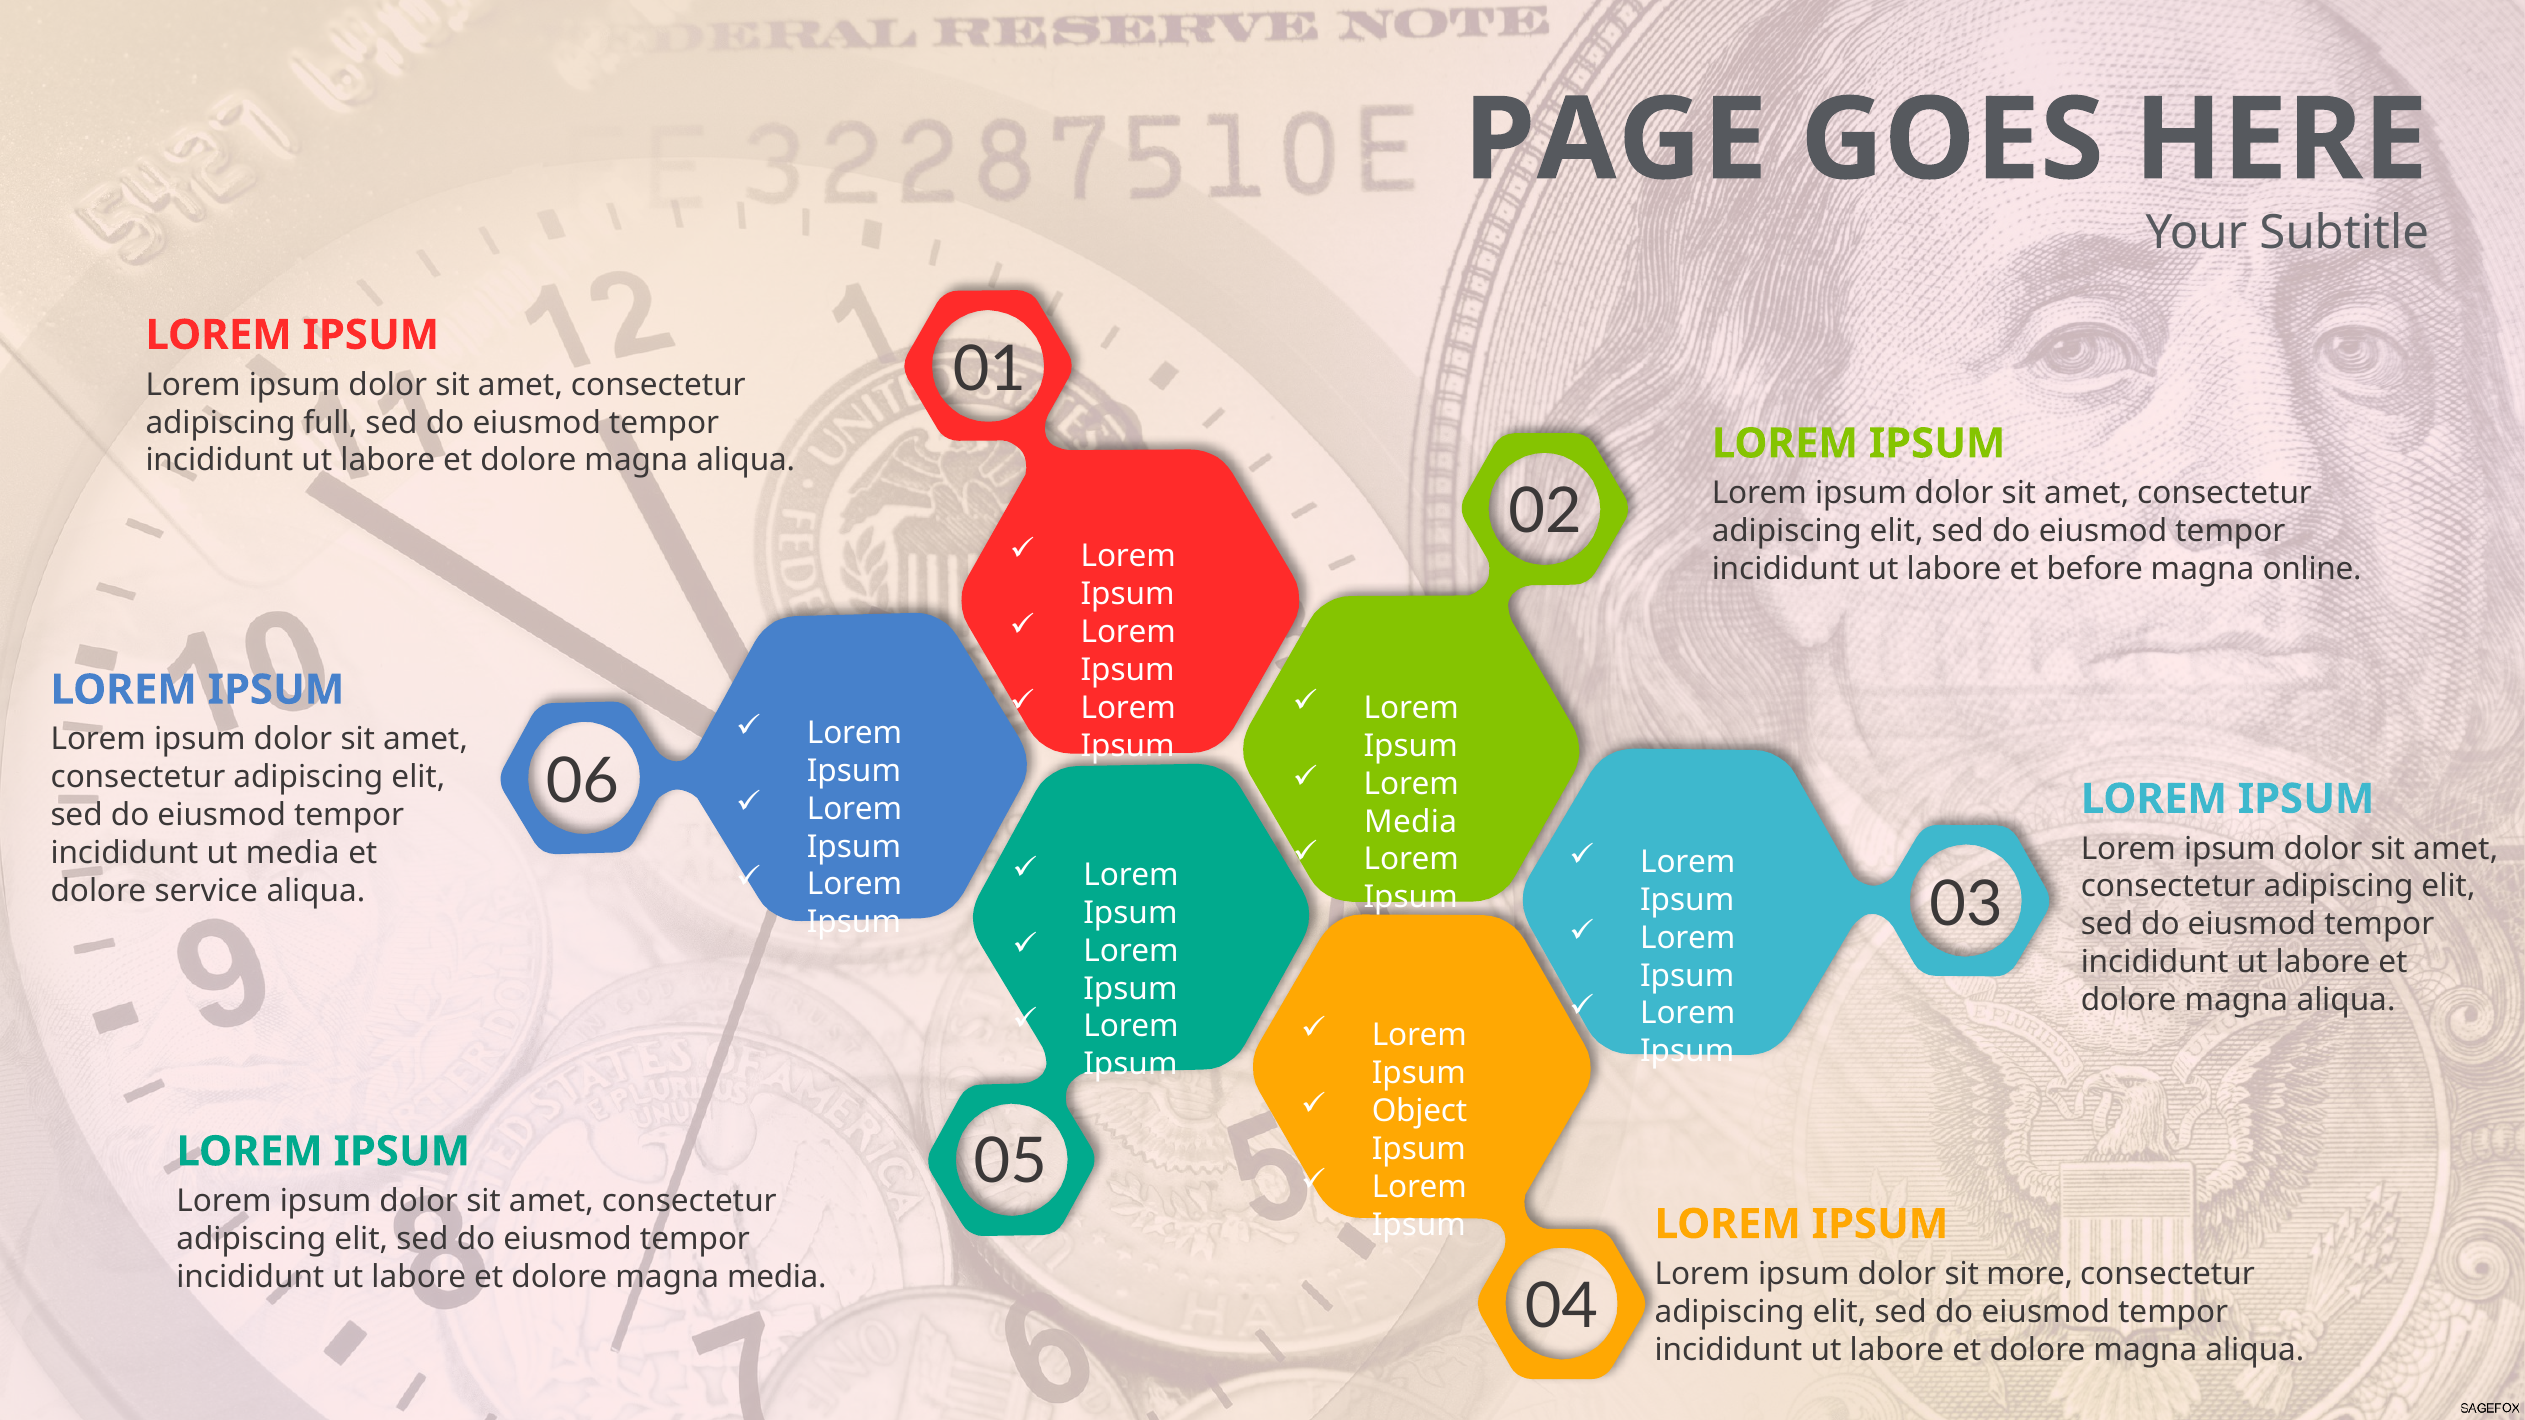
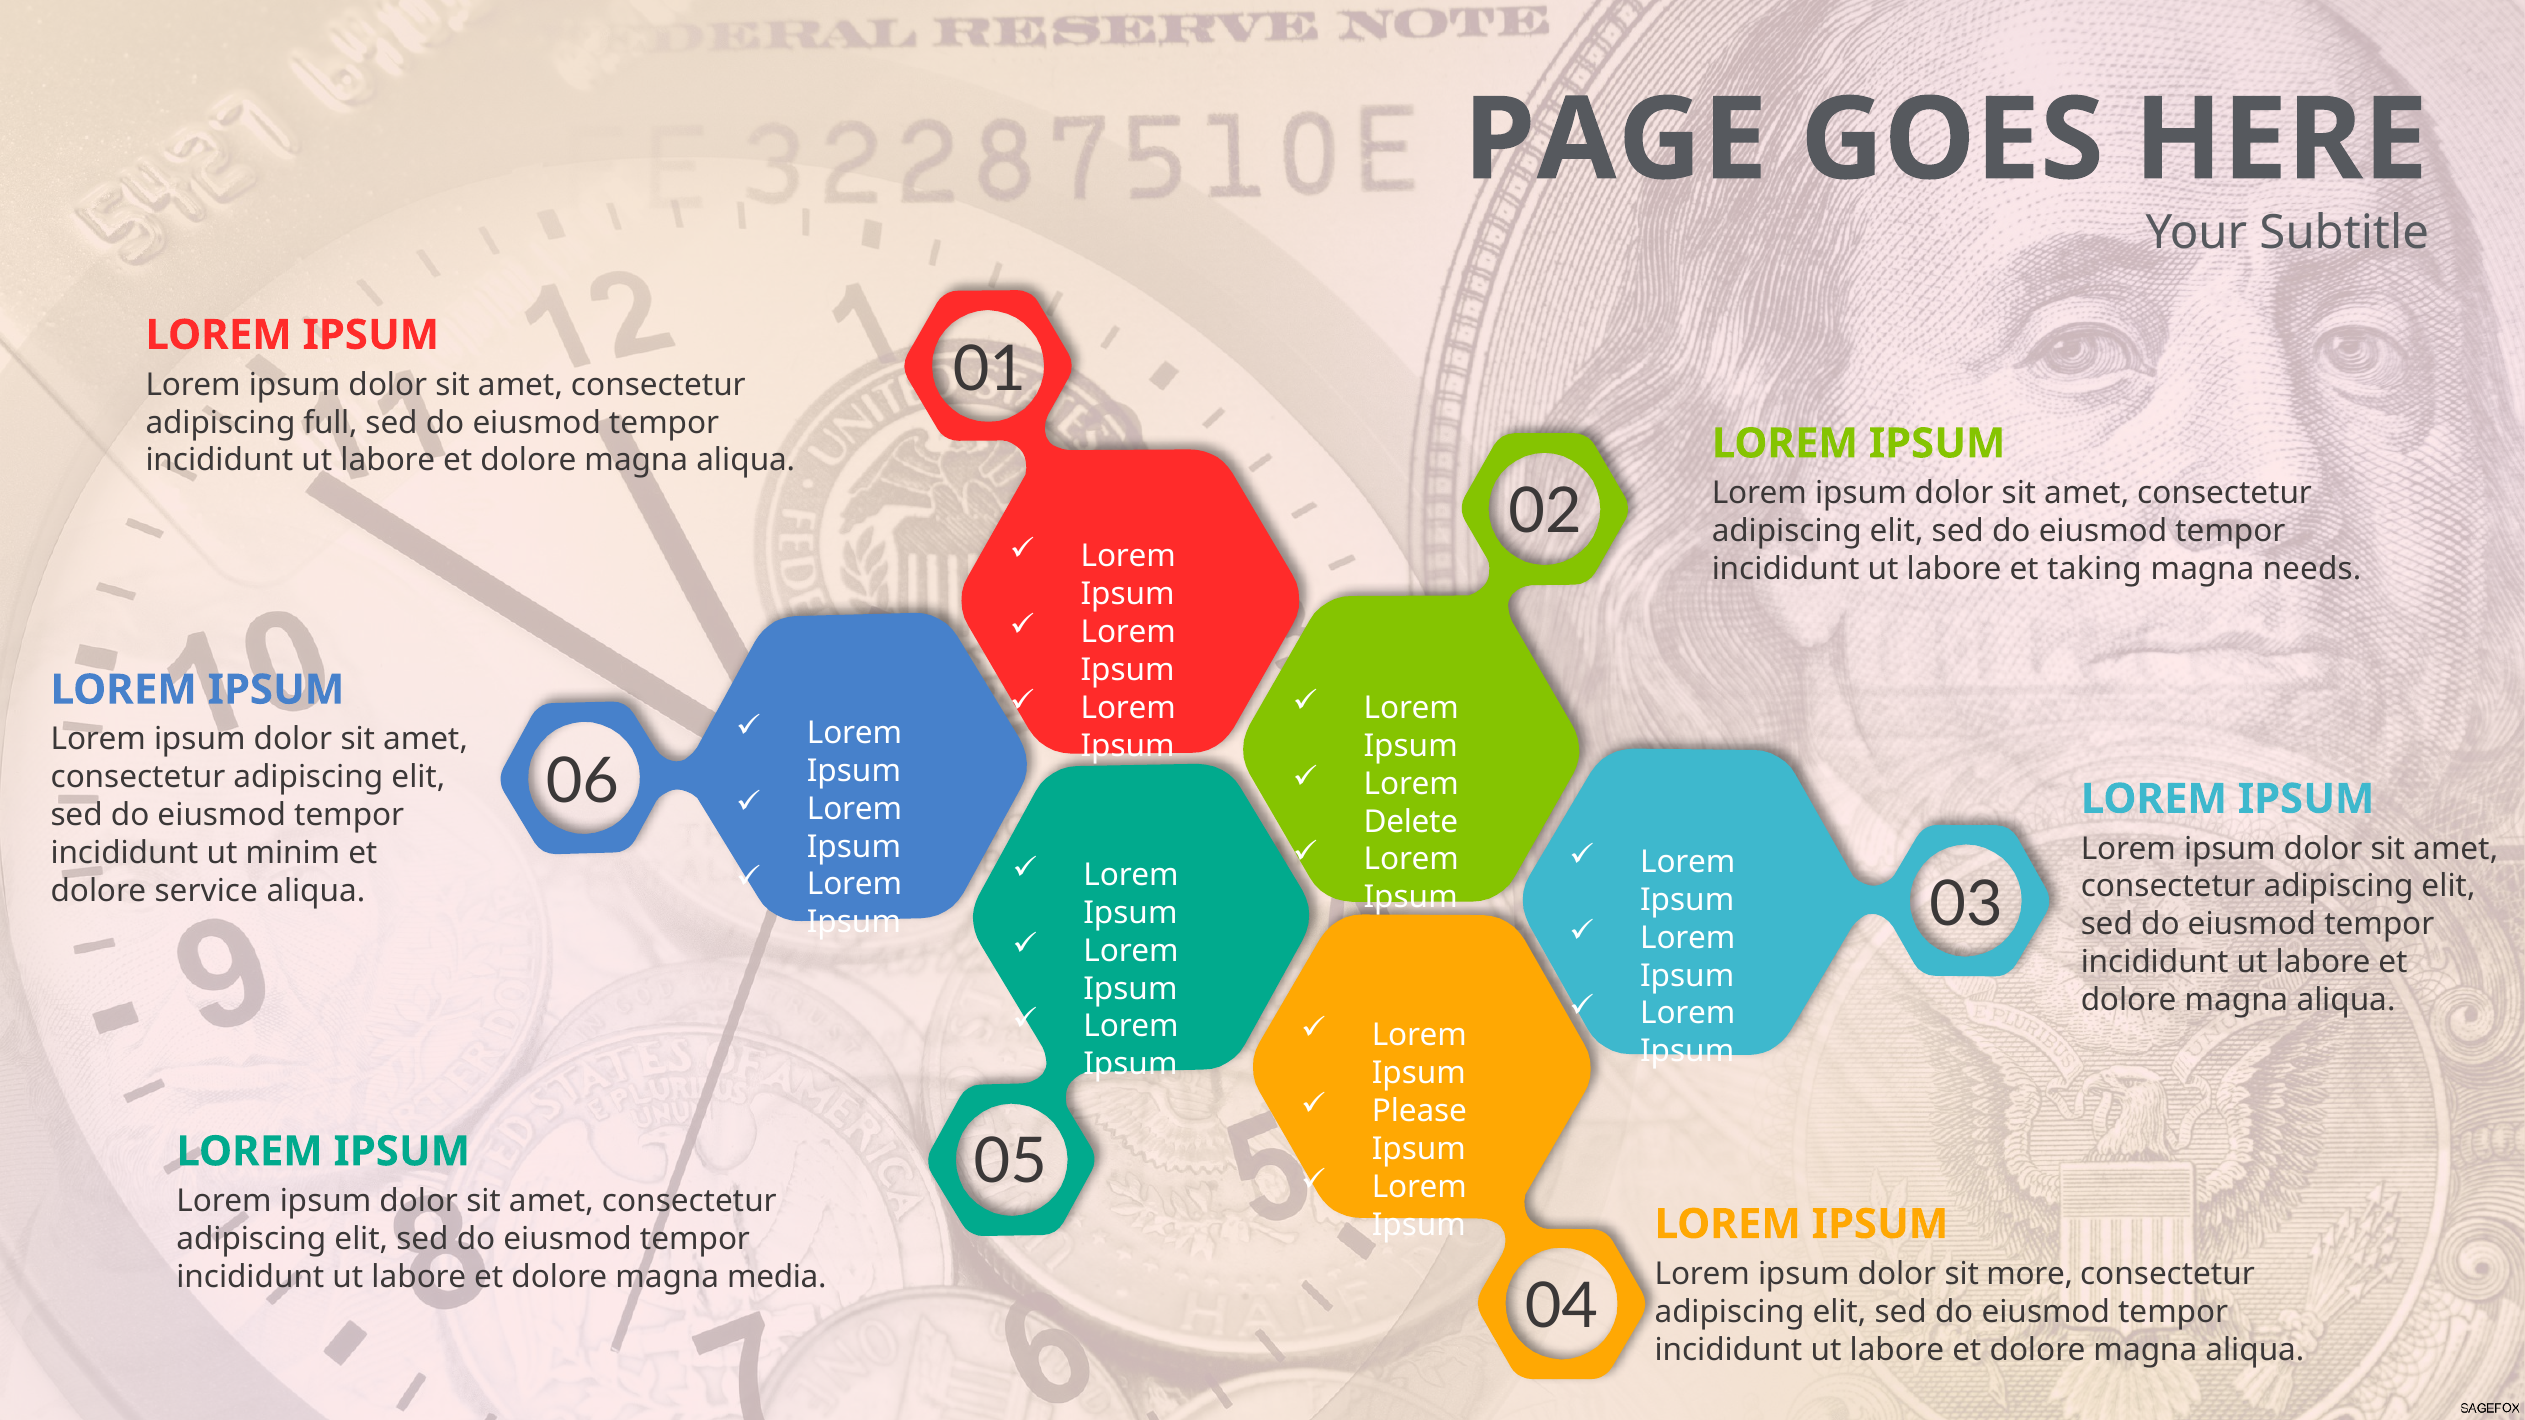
before: before -> taking (2094, 569)
online: online -> needs (2312, 569)
Media: Media -> Delete (1411, 822)
ut media: media -> minim (293, 853)
Object: Object -> Please (1419, 1111)
